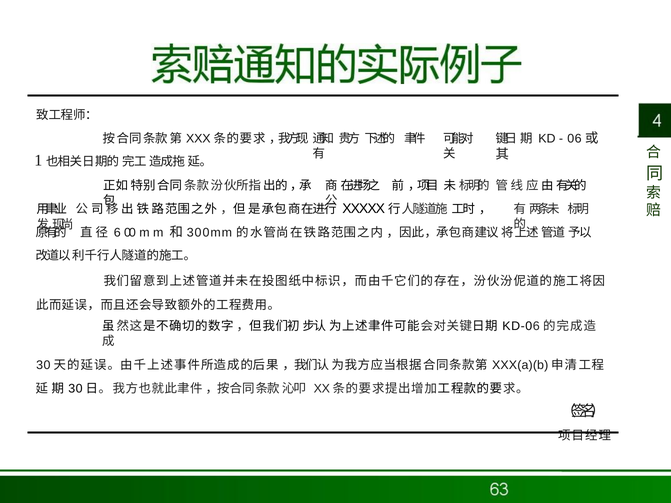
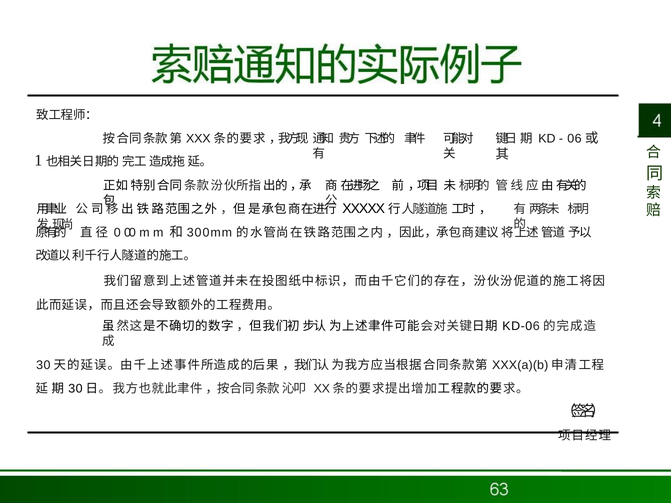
6: 6 -> 0 (117, 233)
